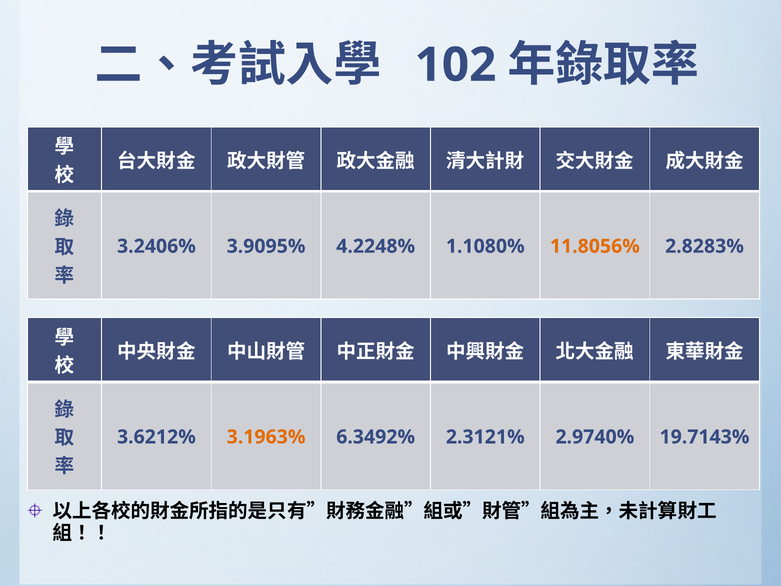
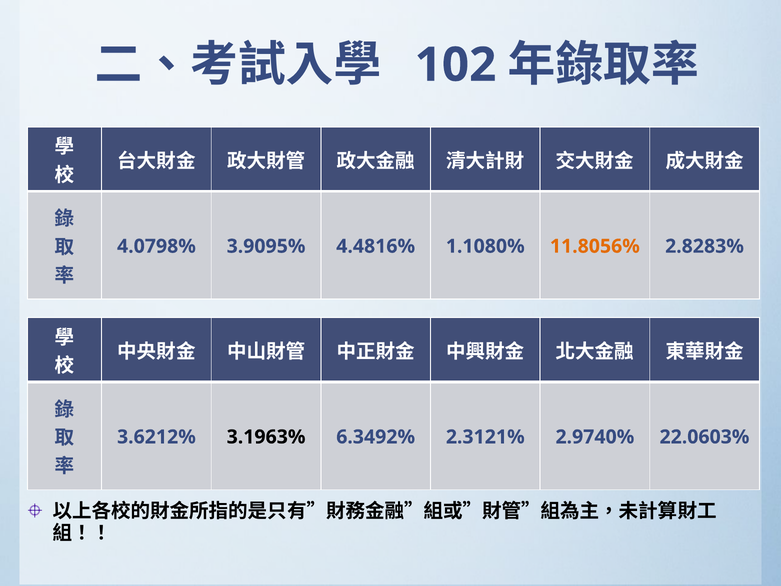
3.2406%: 3.2406% -> 4.0798% (156, 246)
4.2248%: 4.2248% -> 4.4816% (376, 246)
3.1963% colour: orange -> black (266, 437)
19.7143%: 19.7143% -> 22.0603% (704, 437)
